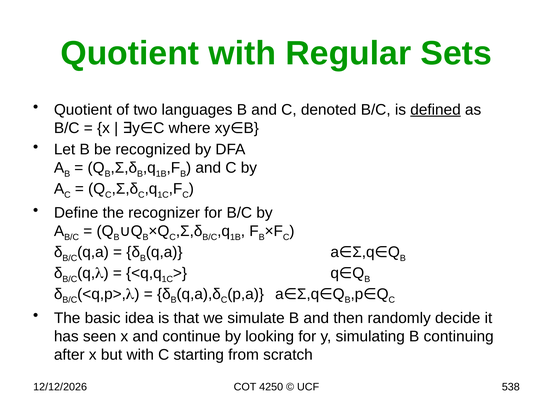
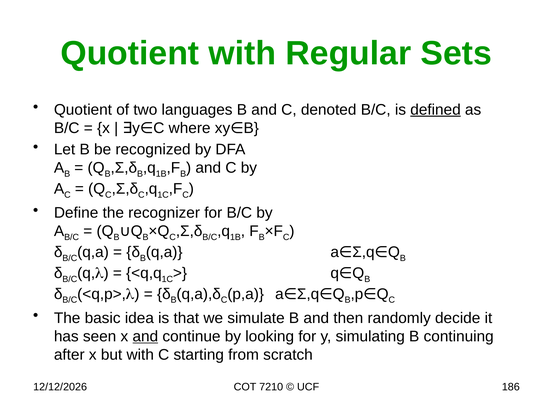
and underline: none -> present (145, 337)
4250: 4250 -> 7210 (271, 388)
538: 538 -> 186 (511, 388)
